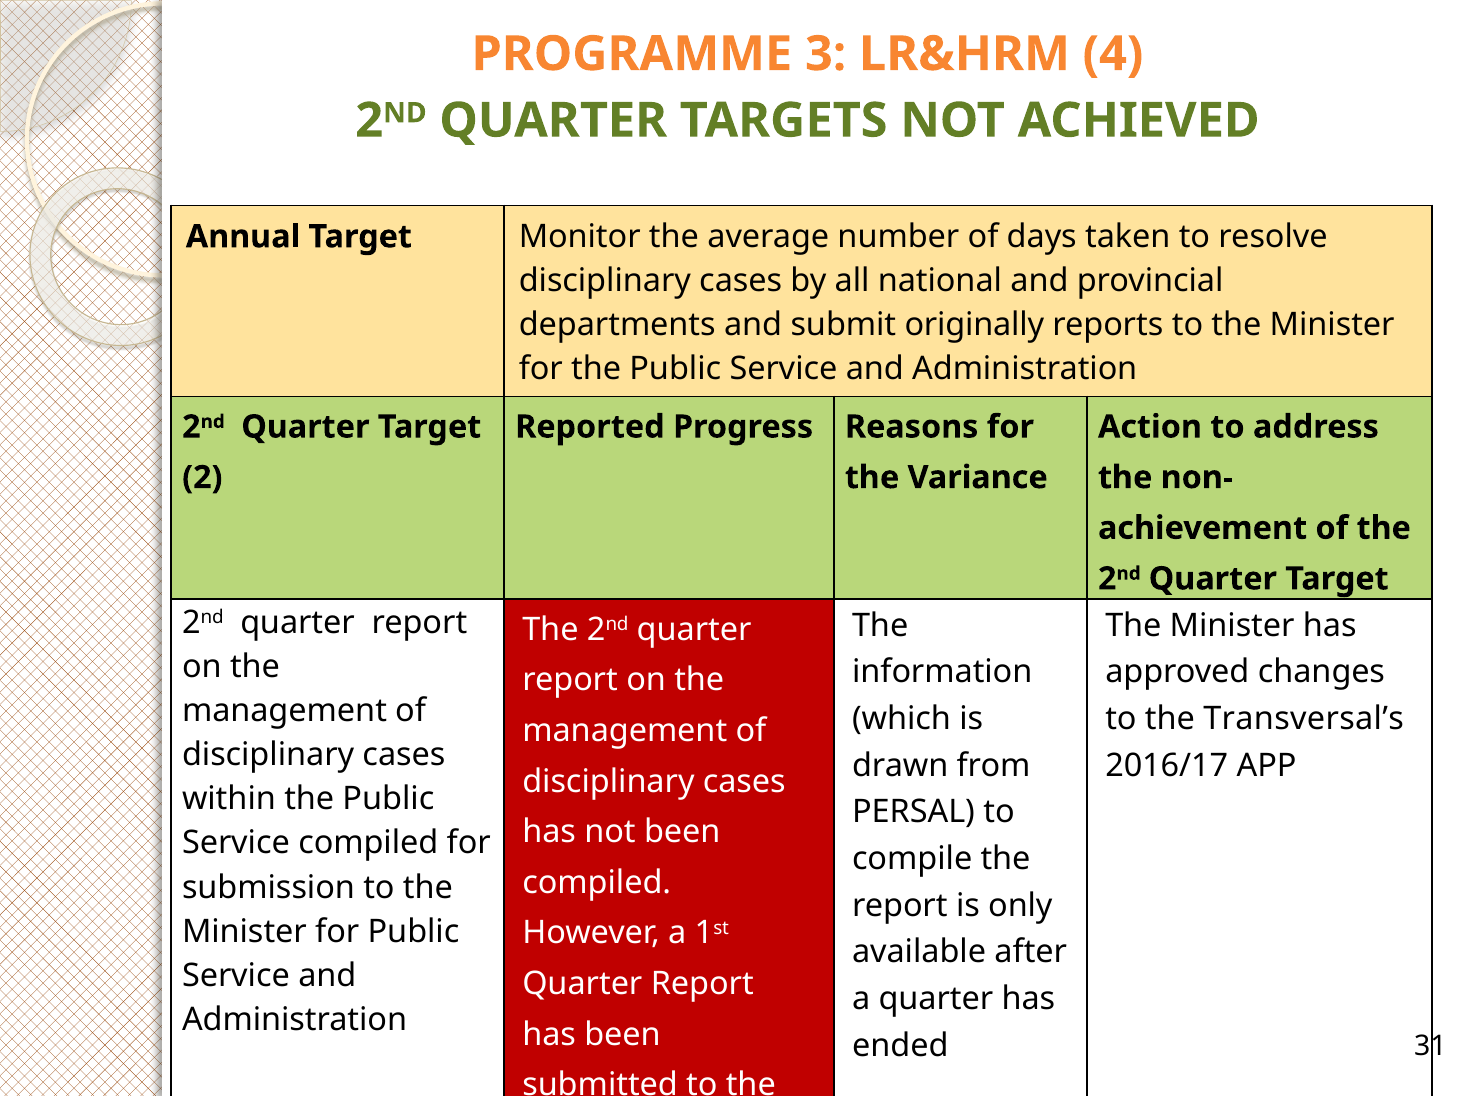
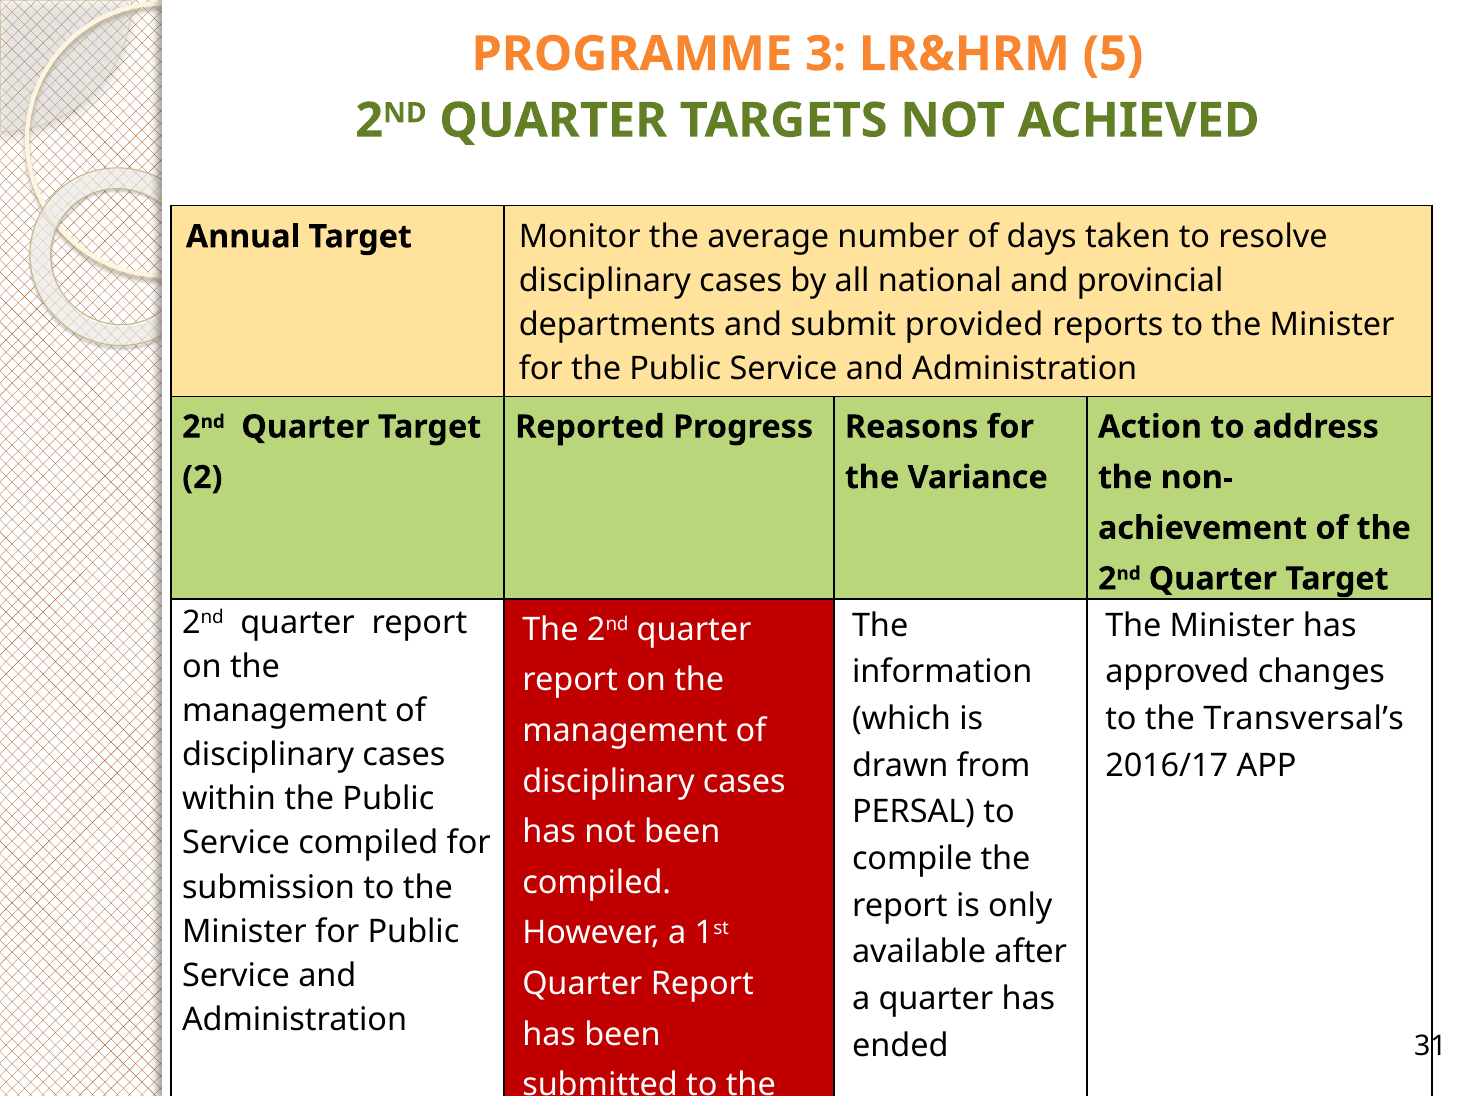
4: 4 -> 5 (1113, 54)
originally: originally -> provided (974, 325)
